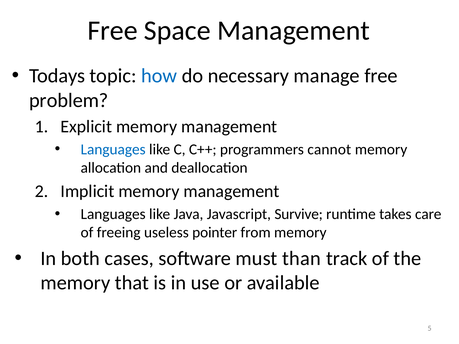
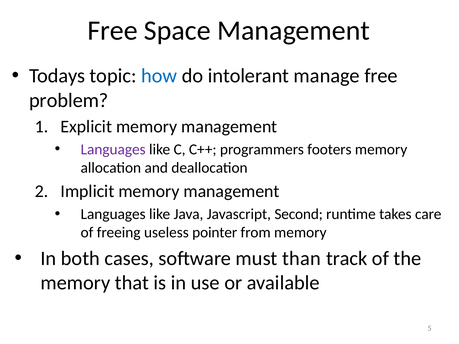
necessary: necessary -> intolerant (248, 76)
Languages colour: blue -> purple (113, 150)
cannot: cannot -> footers (329, 150)
Survive: Survive -> Second (299, 214)
